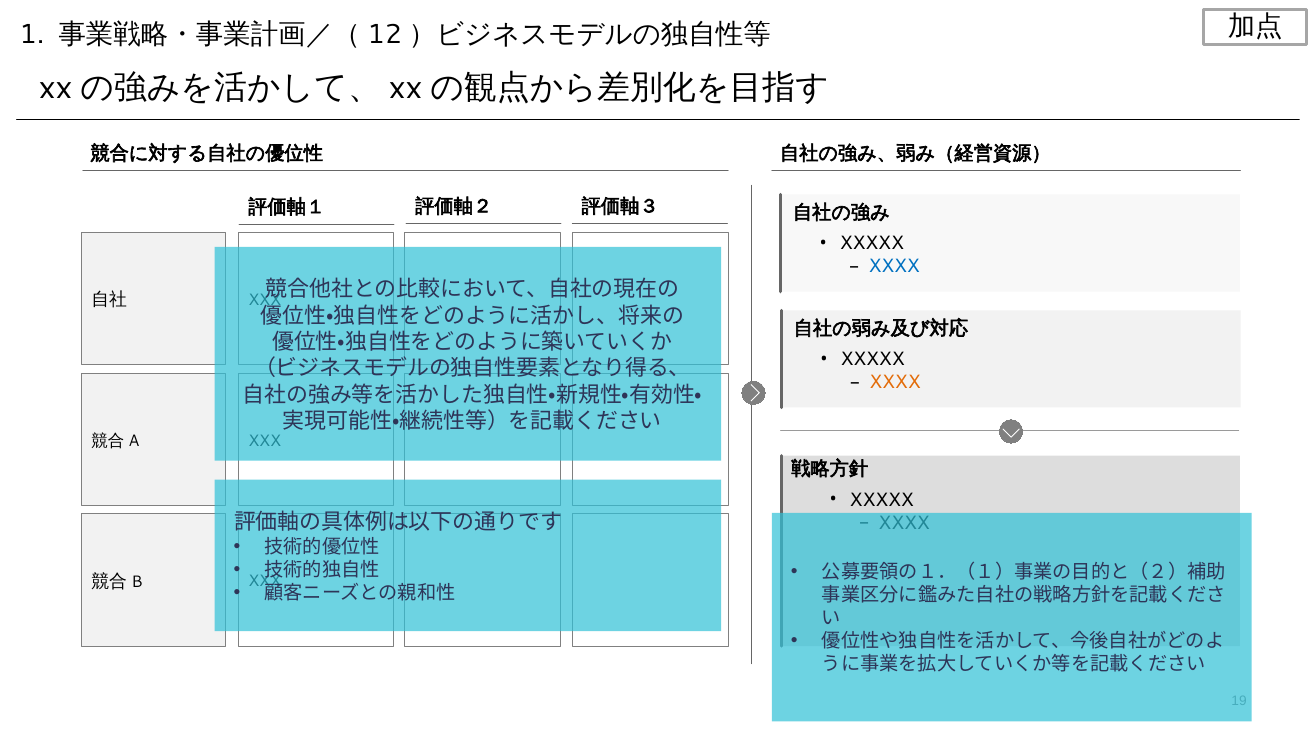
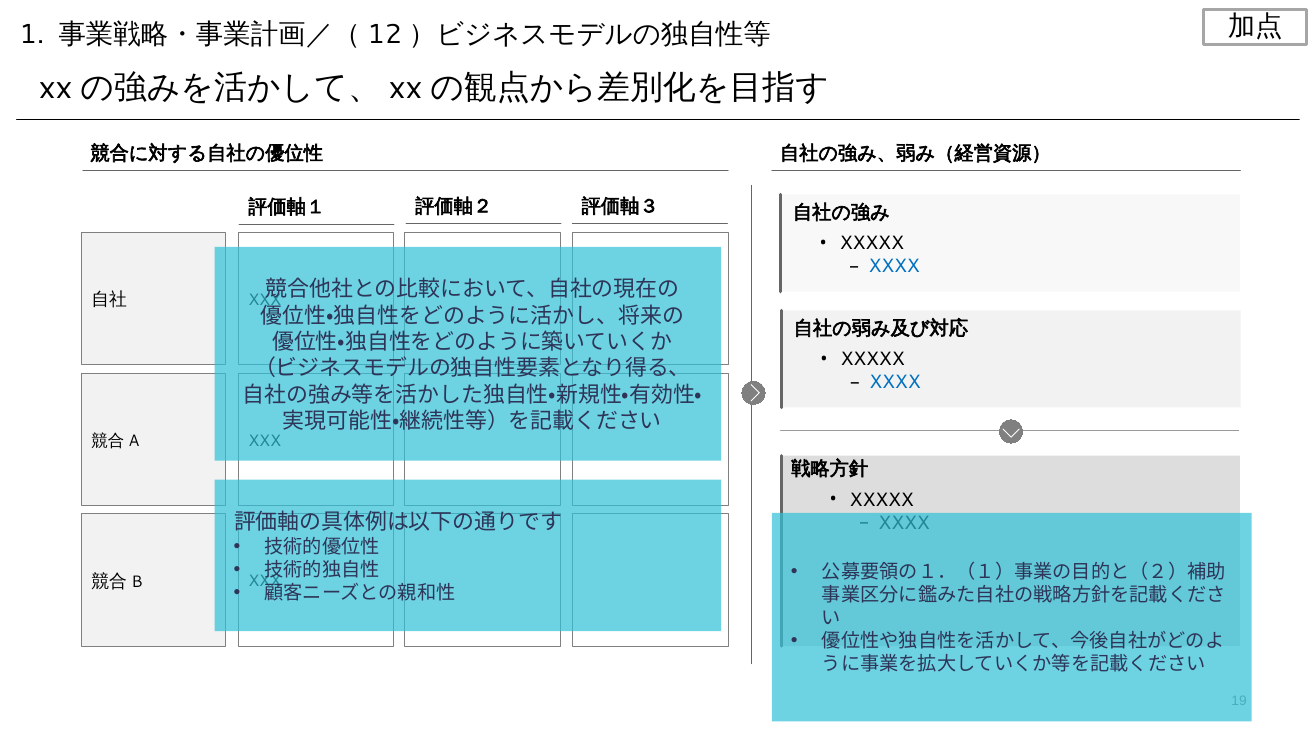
XXXX colour: orange -> blue (895, 382)
